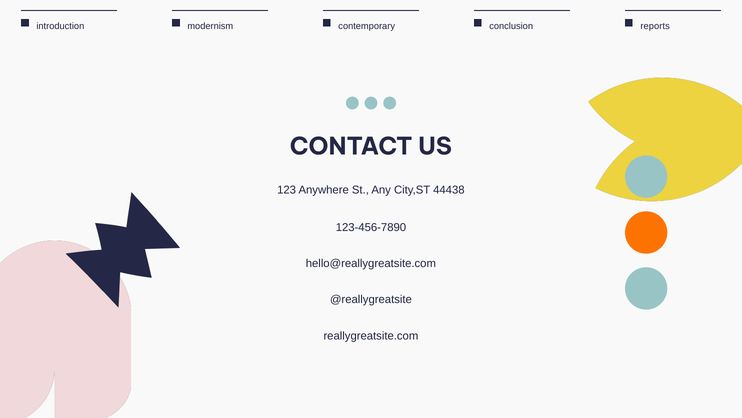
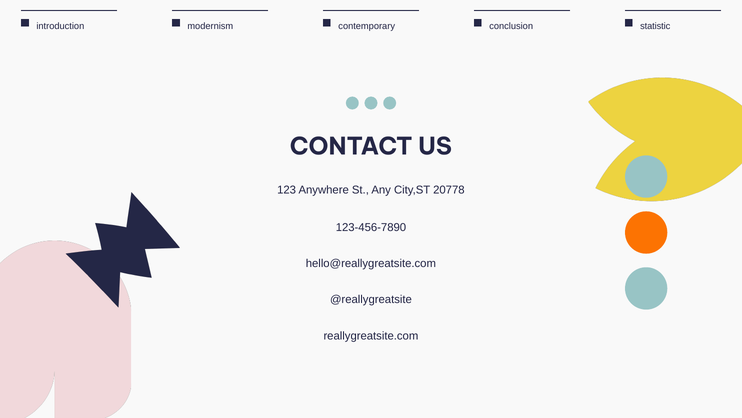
reports: reports -> statistic (655, 26)
44438: 44438 -> 20778 (449, 190)
